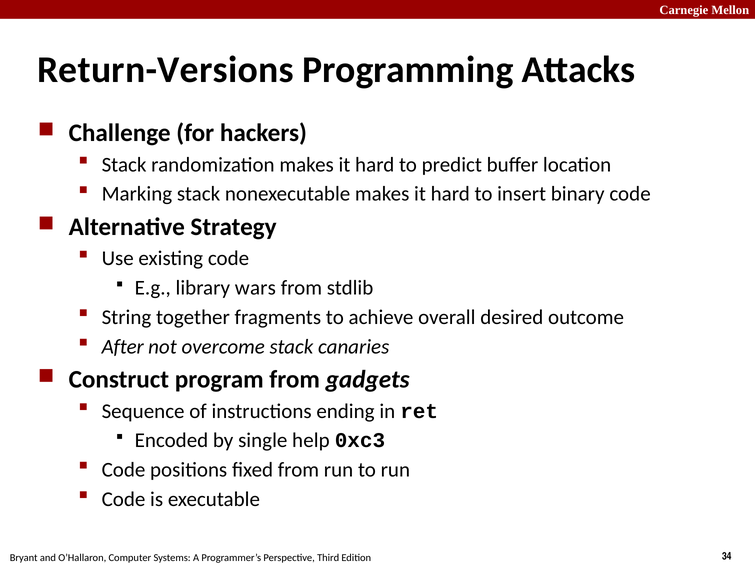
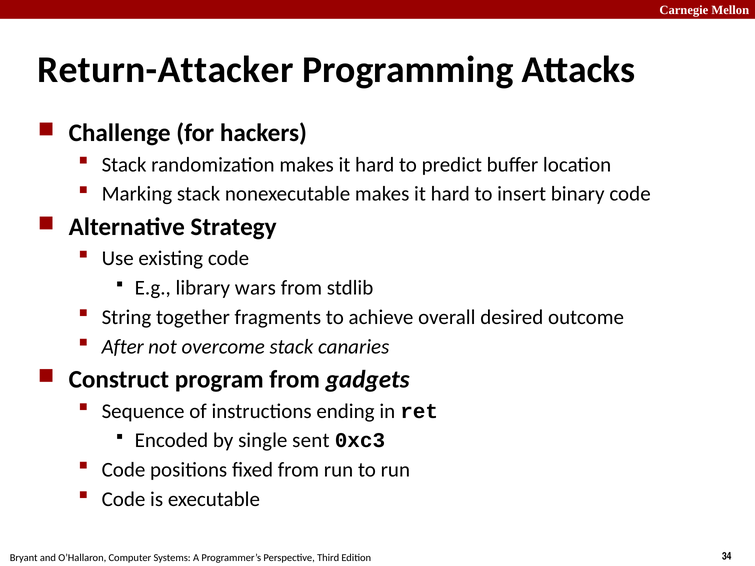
Return-Versions: Return-Versions -> Return-Attacker (165, 70)
help: help -> sent (311, 441)
